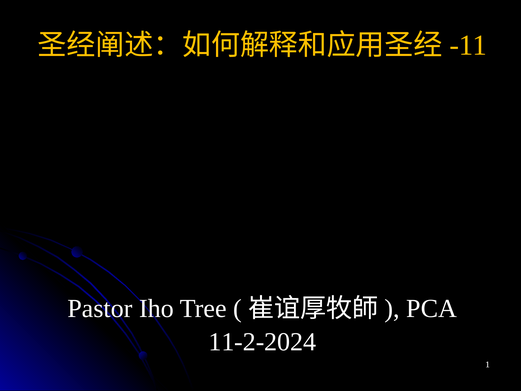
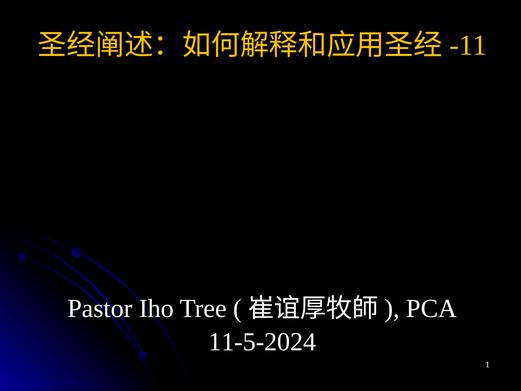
11-2-2024: 11-2-2024 -> 11-5-2024 (262, 342)
